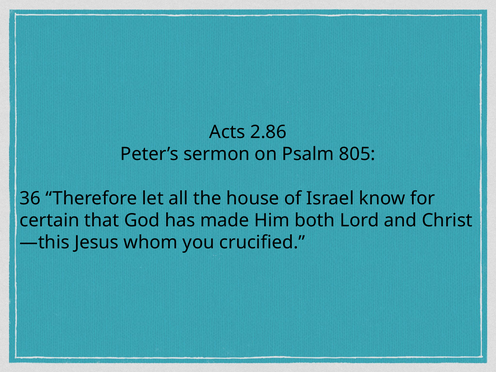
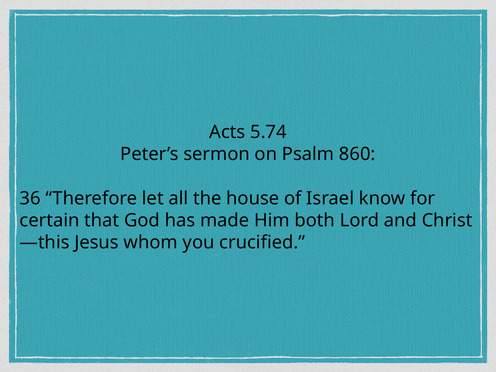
2.86: 2.86 -> 5.74 (268, 132)
805: 805 -> 860 (357, 154)
